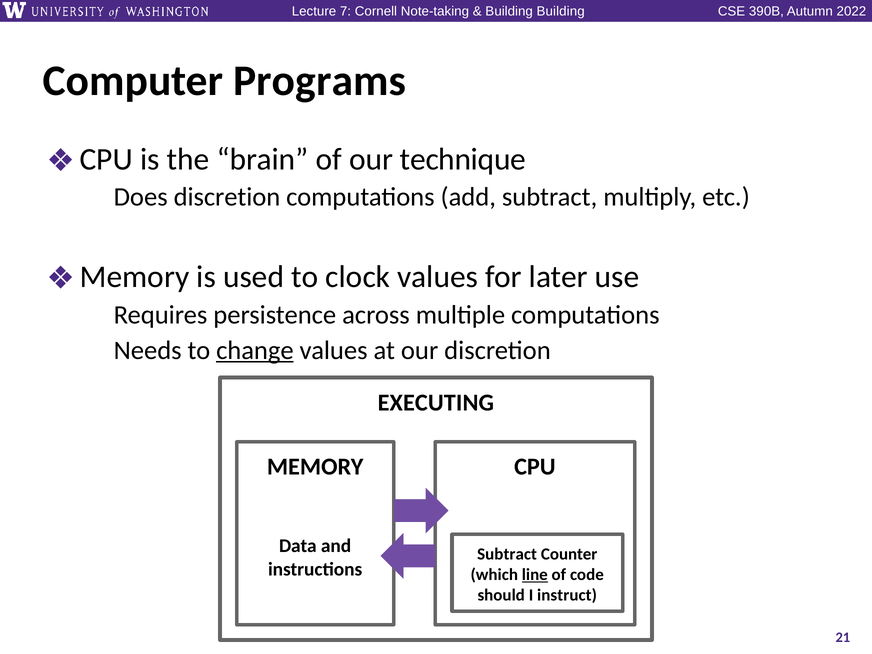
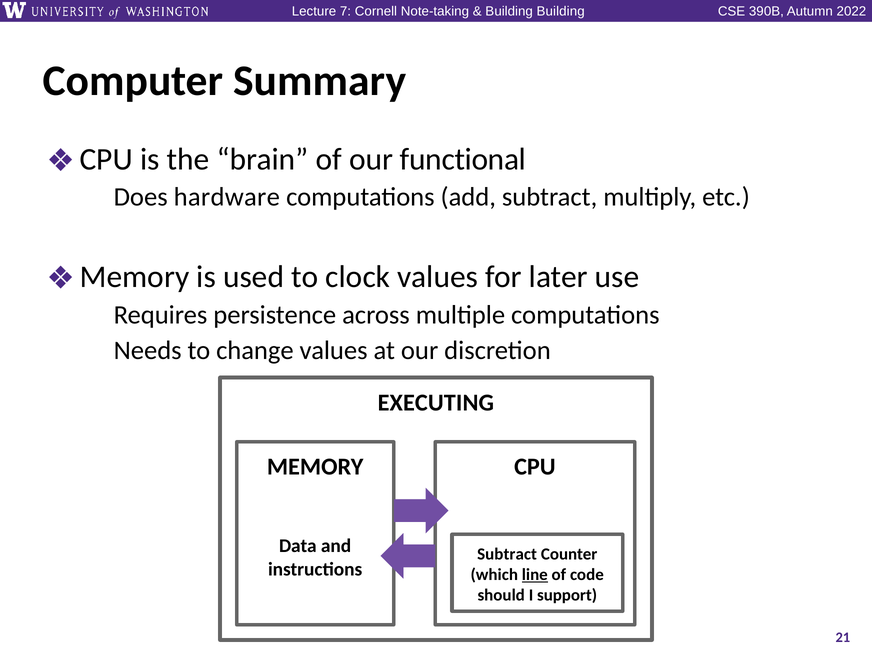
Programs: Programs -> Summary (320, 81)
technique: technique -> functional (463, 159)
discretion: discretion -> hardware (227, 197)
change underline: present -> none (255, 350)
instruct: instruct -> support (567, 595)
